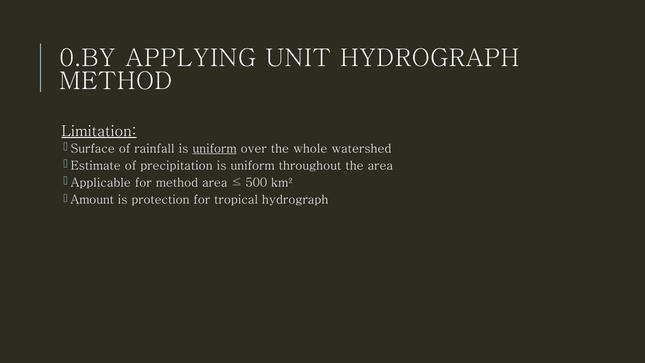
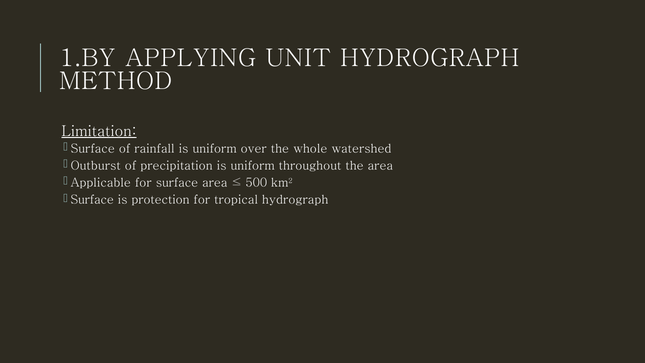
0.BY: 0.BY -> 1.BY (87, 58)
uniform underline: present -> none (215, 148)
Estimate: Estimate -> Outburst (96, 166)
for method: method -> surface (177, 183)
Amount: Amount -> Surface (92, 200)
